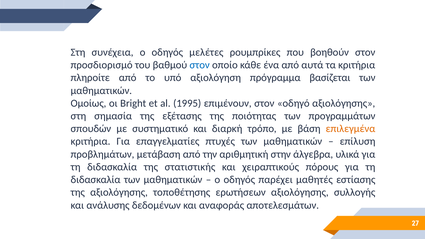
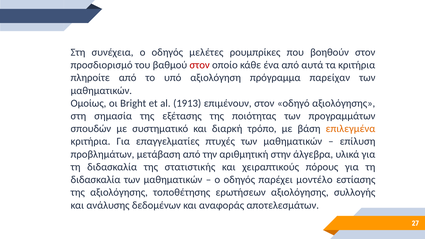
στον colour: blue -> red (200, 65)
βασίζεται: βασίζεται -> παρείχαν (330, 78)
1995: 1995 -> 1913 (187, 103)
μαθητές: μαθητές -> μοντέλο (314, 180)
